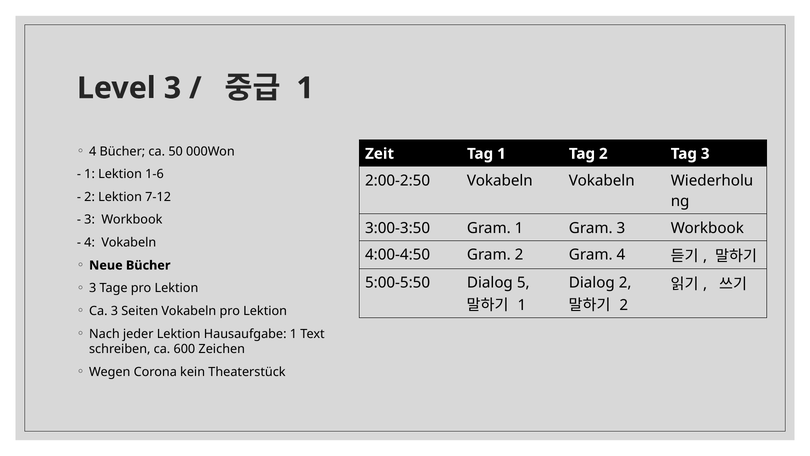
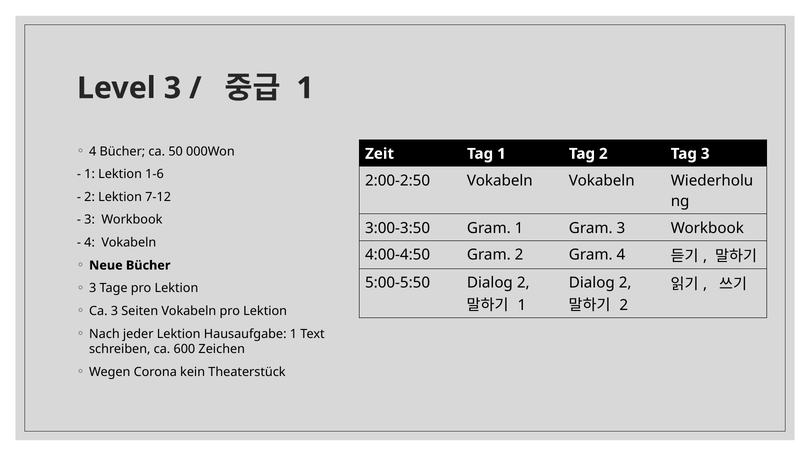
5:00-5:50 Dialog 5: 5 -> 2 (523, 283)
